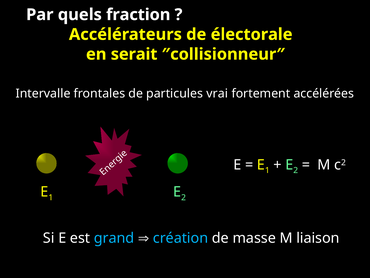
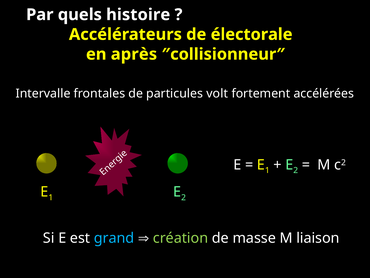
fraction: fraction -> histoire (138, 15)
serait: serait -> après (134, 54)
vrai: vrai -> volt (217, 93)
création colour: light blue -> light green (181, 238)
